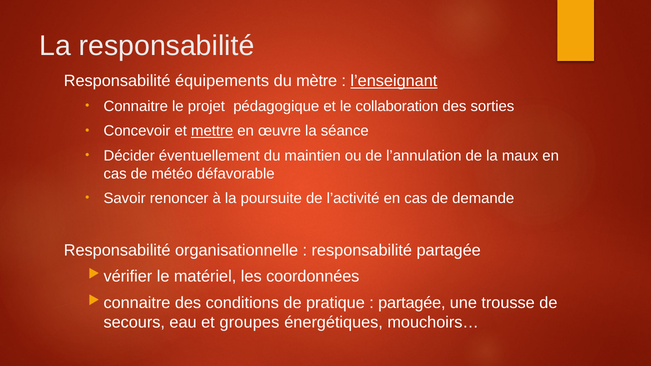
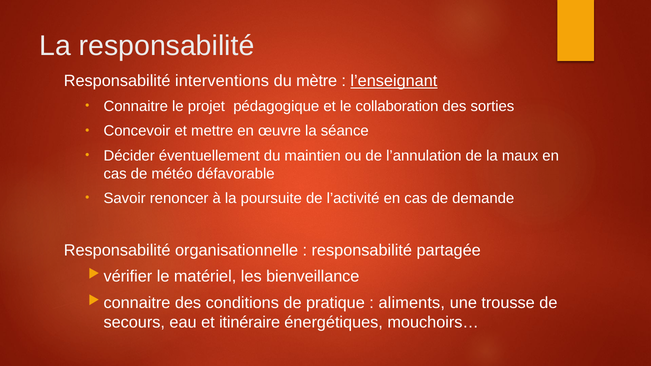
équipements: équipements -> interventions (222, 81)
mettre underline: present -> none (212, 131)
coordonnées: coordonnées -> bienveillance (313, 277)
partagée: partagée -> aliments (412, 303)
groupes: groupes -> itinéraire (250, 322)
